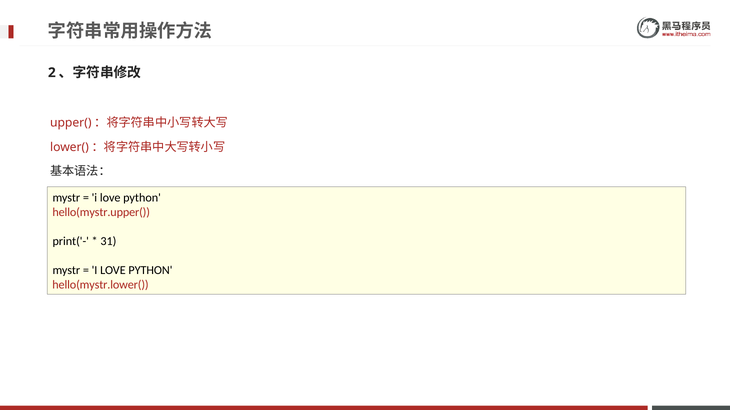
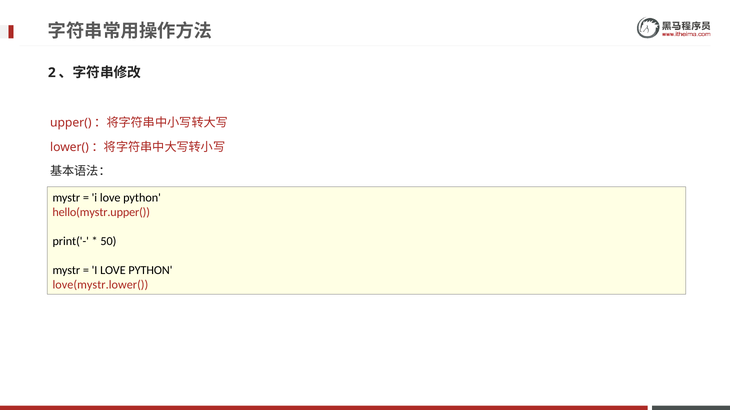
31: 31 -> 50 (108, 242)
hello(mystr.lower(: hello(mystr.lower( -> love(mystr.lower( (100, 285)
